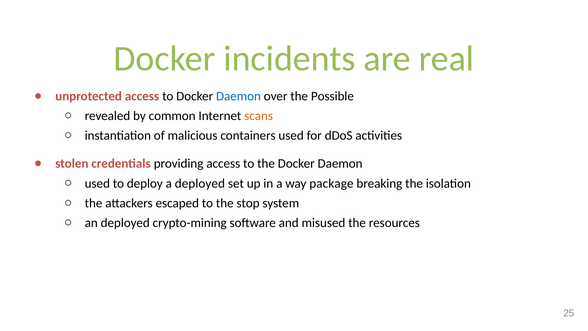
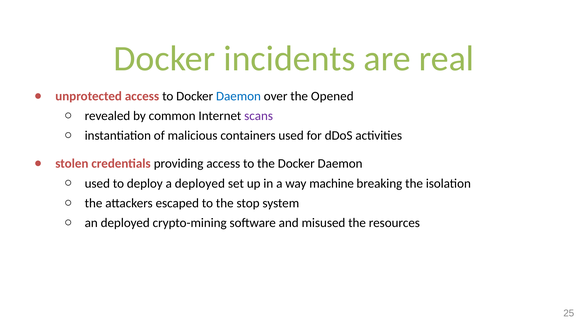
Possible: Possible -> Opened (332, 96)
scans colour: orange -> purple (259, 116)
package: package -> machine (332, 183)
